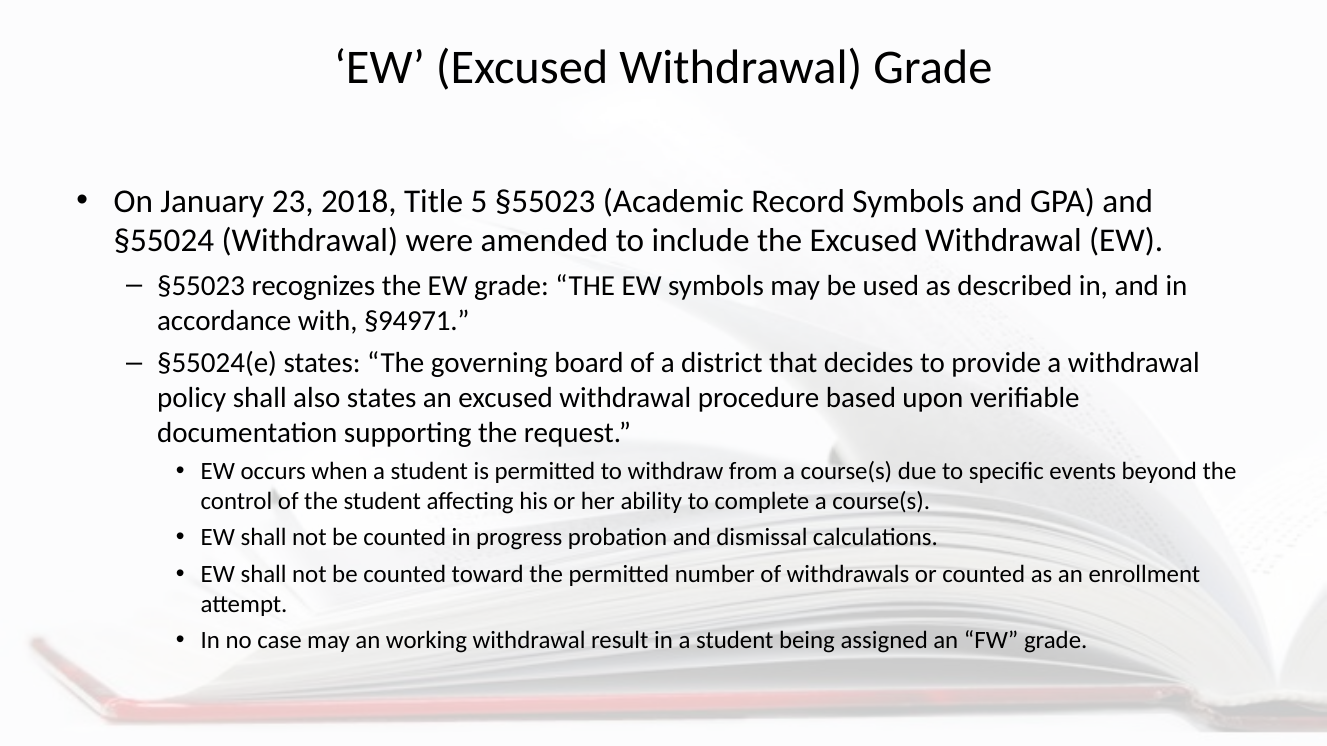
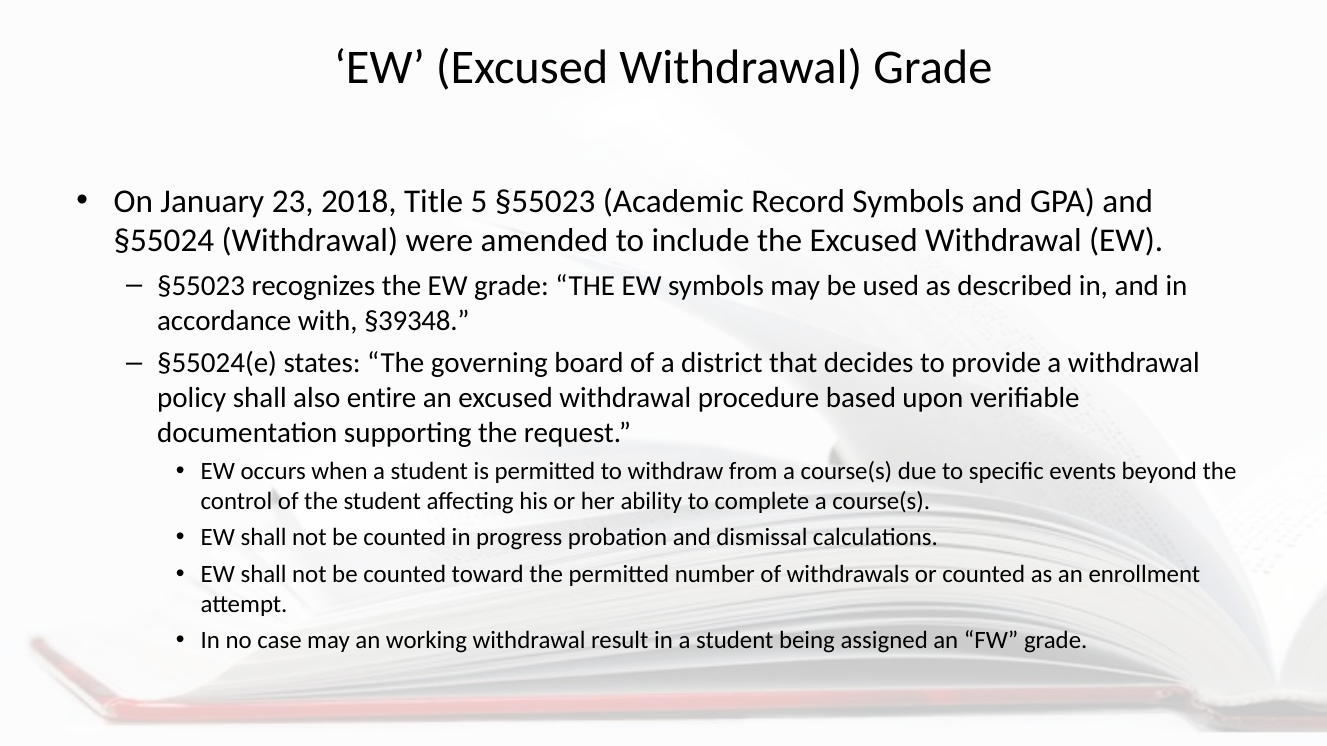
§94971: §94971 -> §39348 (417, 321)
also states: states -> entire (382, 398)
